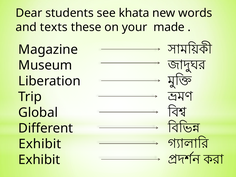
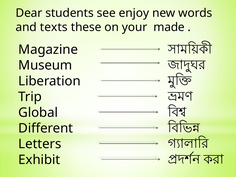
khata: khata -> enjoy (134, 13)
Exhibit: Exhibit -> Letters (40, 144)
